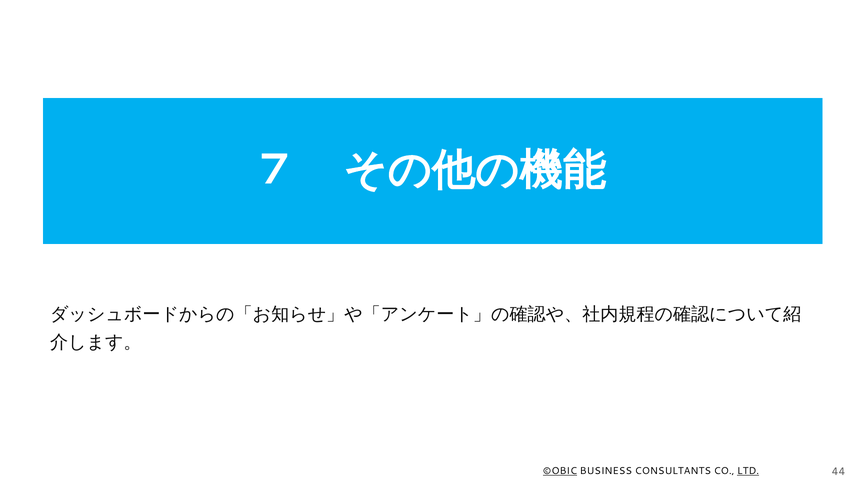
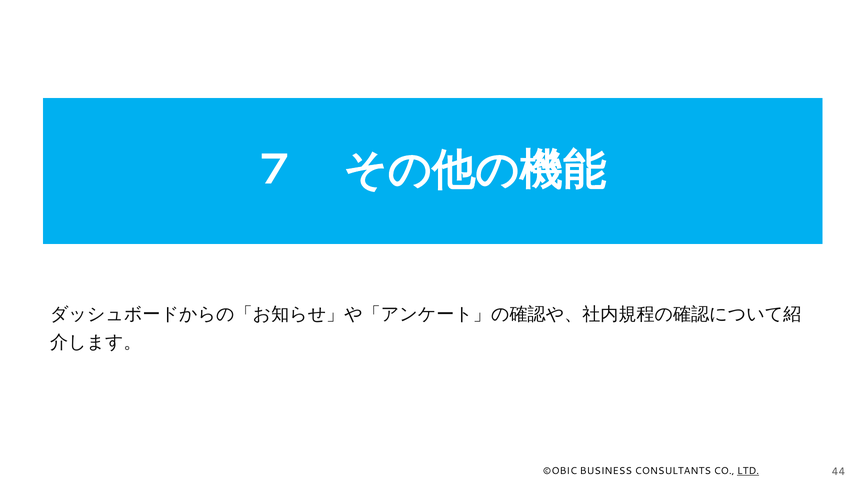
©OBIC underline: present -> none (560, 471)
